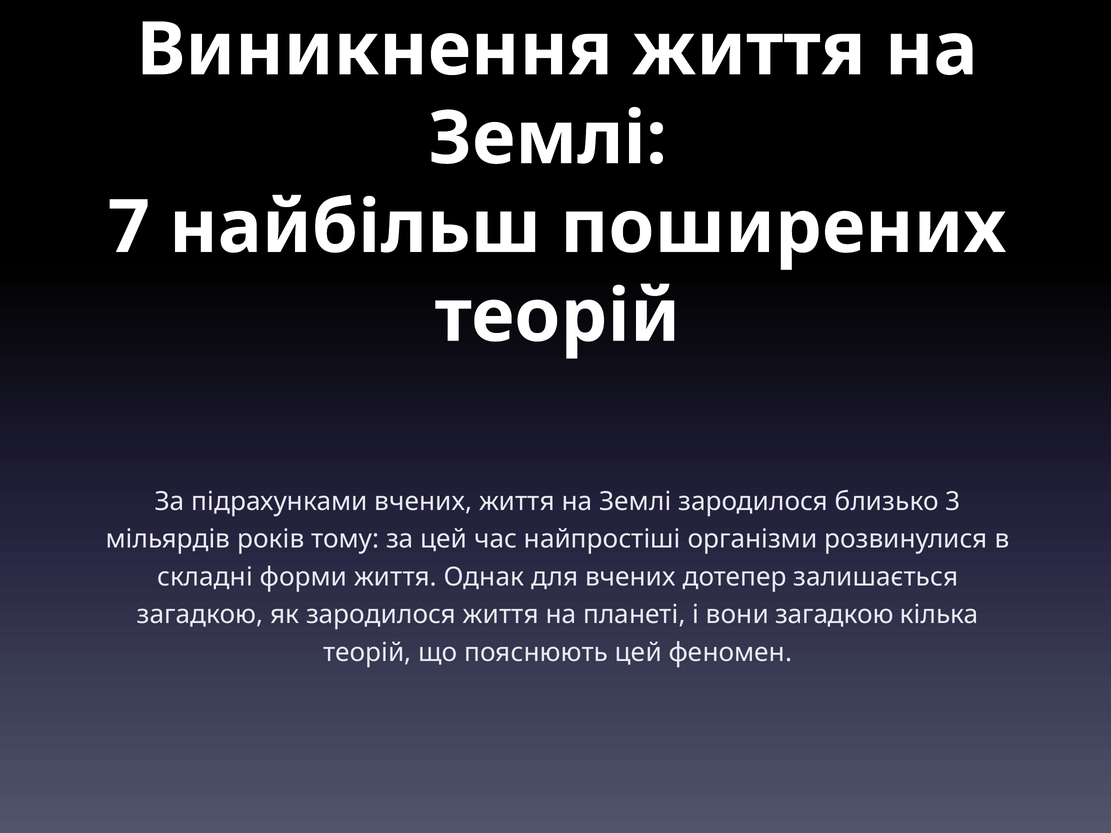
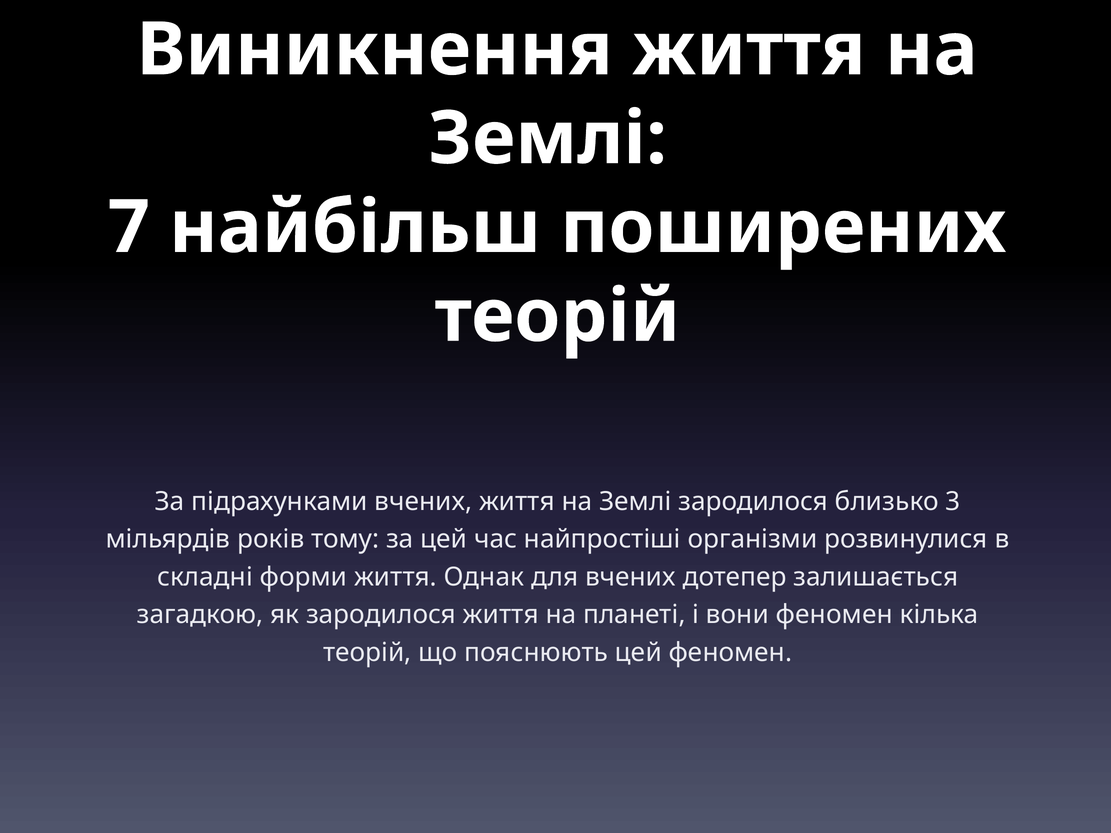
вони загадкою: загадкою -> феномен (834, 615)
